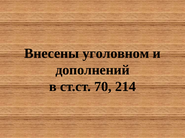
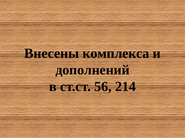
уголовном: уголовном -> комплекса (116, 54)
70: 70 -> 56 (103, 87)
